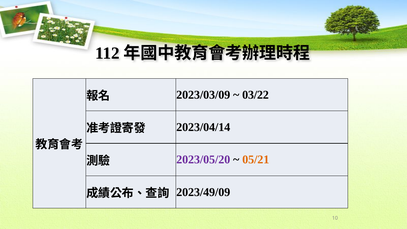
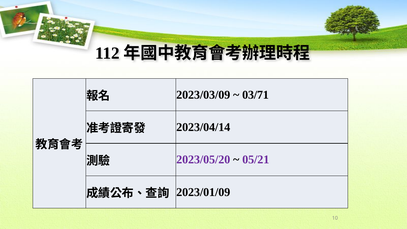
03/22: 03/22 -> 03/71 (255, 95)
05/21 colour: orange -> purple (256, 160)
2023/49/09: 2023/49/09 -> 2023/01/09 (203, 192)
